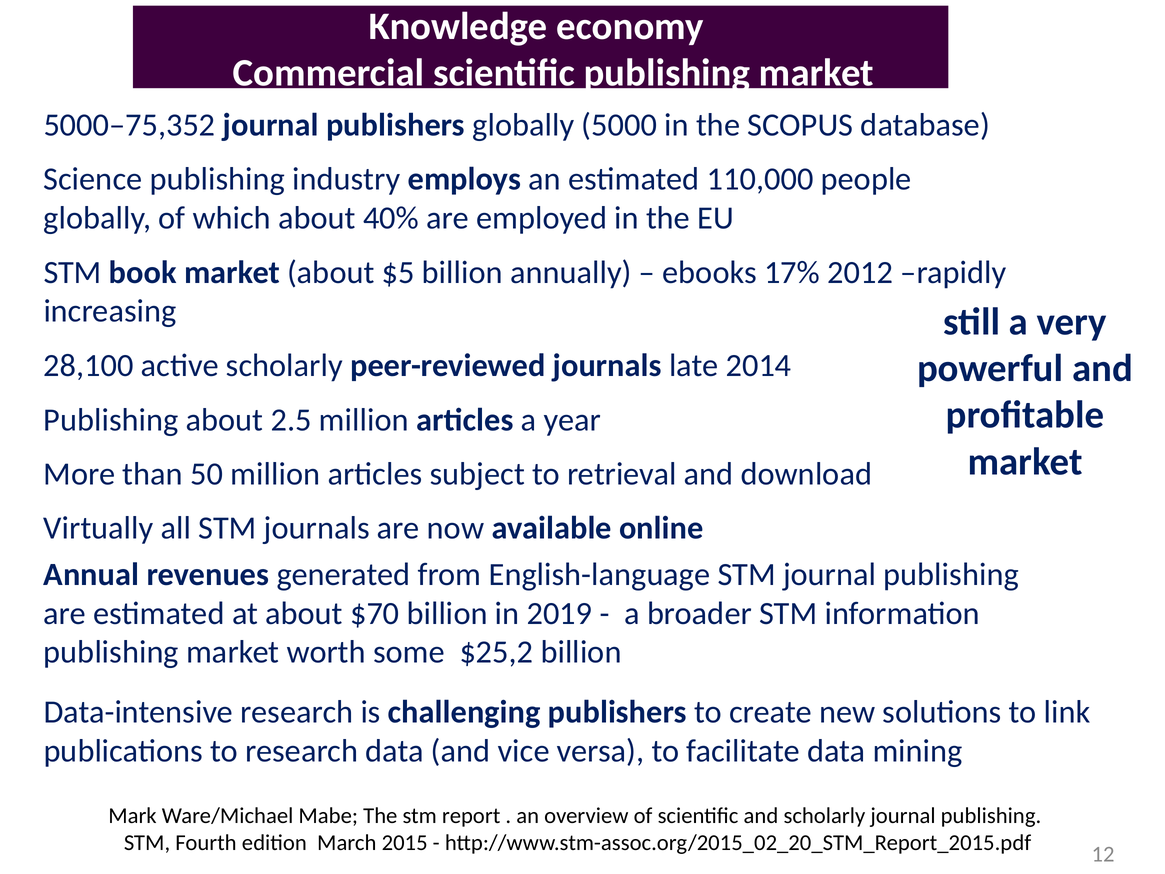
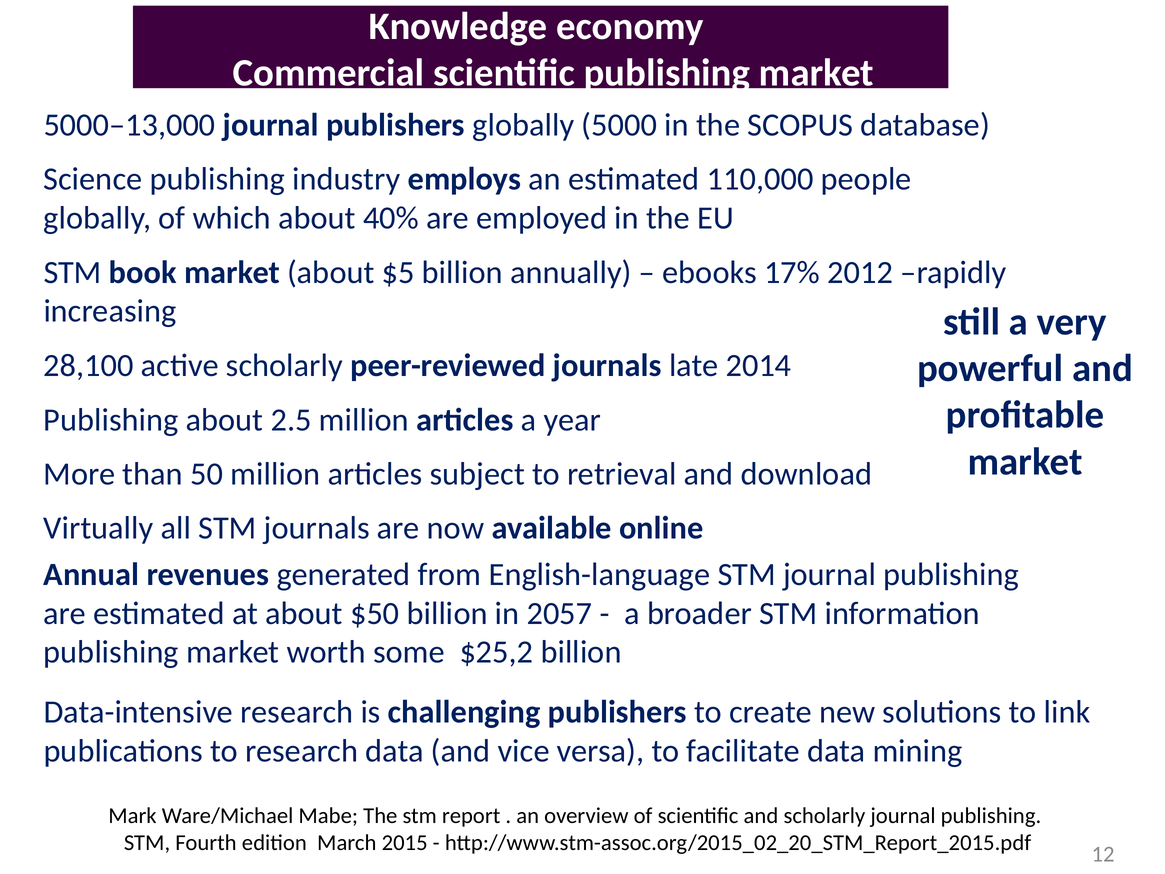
5000–75,352: 5000–75,352 -> 5000–13,000 (129, 125)
$70: $70 -> $50 (375, 613)
2019: 2019 -> 2057 (559, 613)
